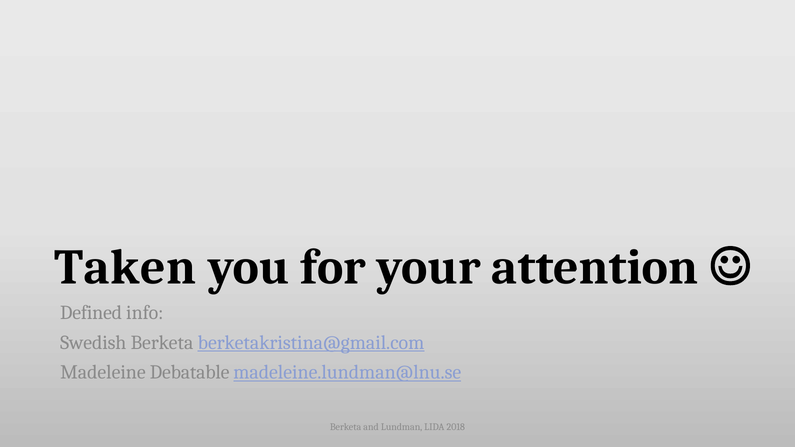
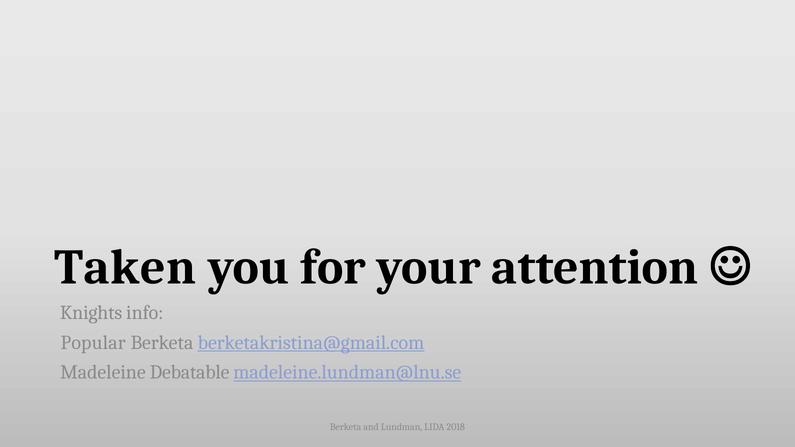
Defined: Defined -> Knights (91, 313)
Swedish: Swedish -> Popular (93, 343)
